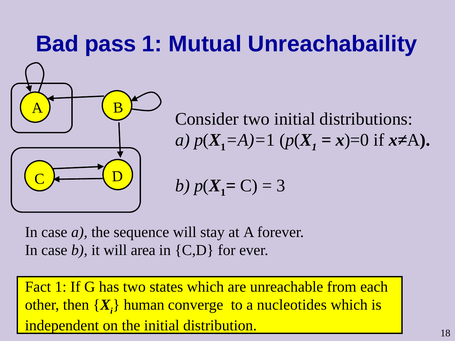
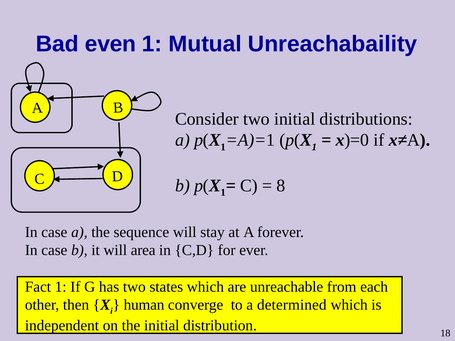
pass: pass -> even (111, 44)
3: 3 -> 8 (281, 186)
nucleotides: nucleotides -> determined (292, 305)
